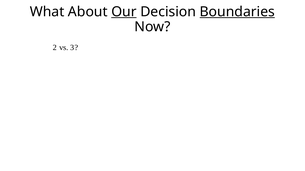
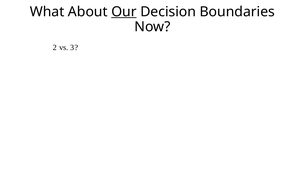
Boundaries underline: present -> none (237, 12)
